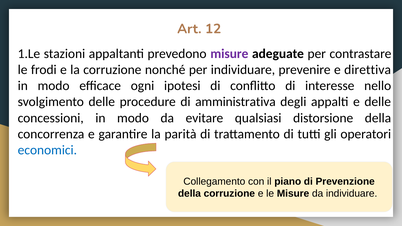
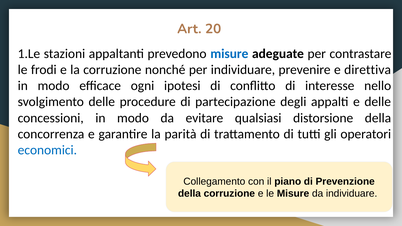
12: 12 -> 20 (213, 29)
misure colour: purple -> blue (229, 54)
amministrativa: amministrativa -> partecipazione (235, 102)
